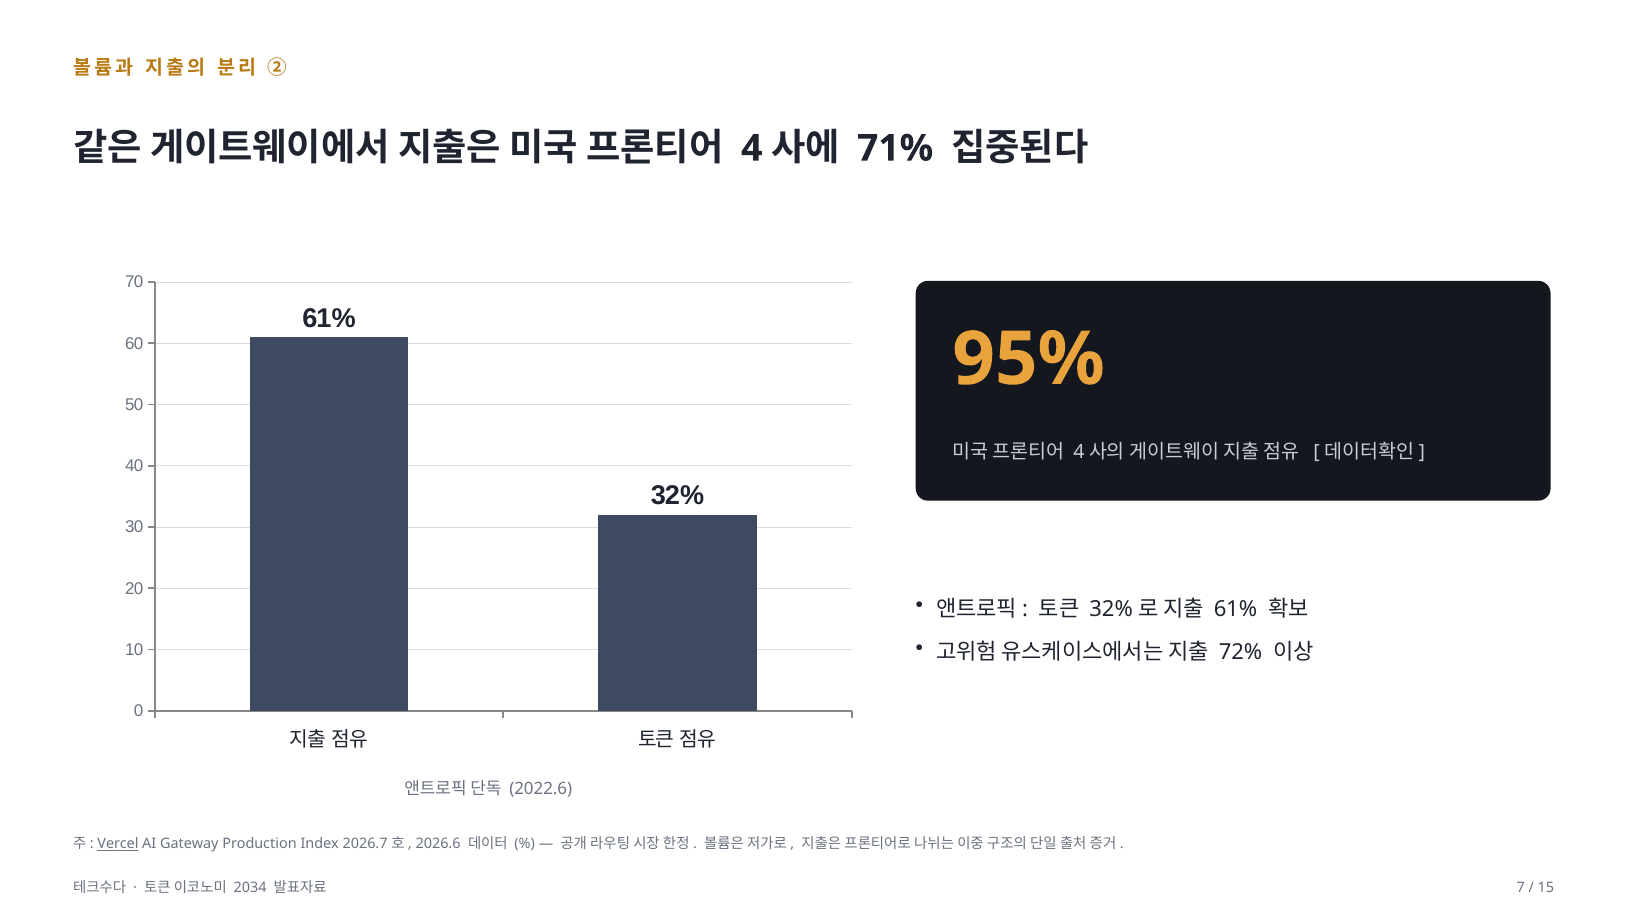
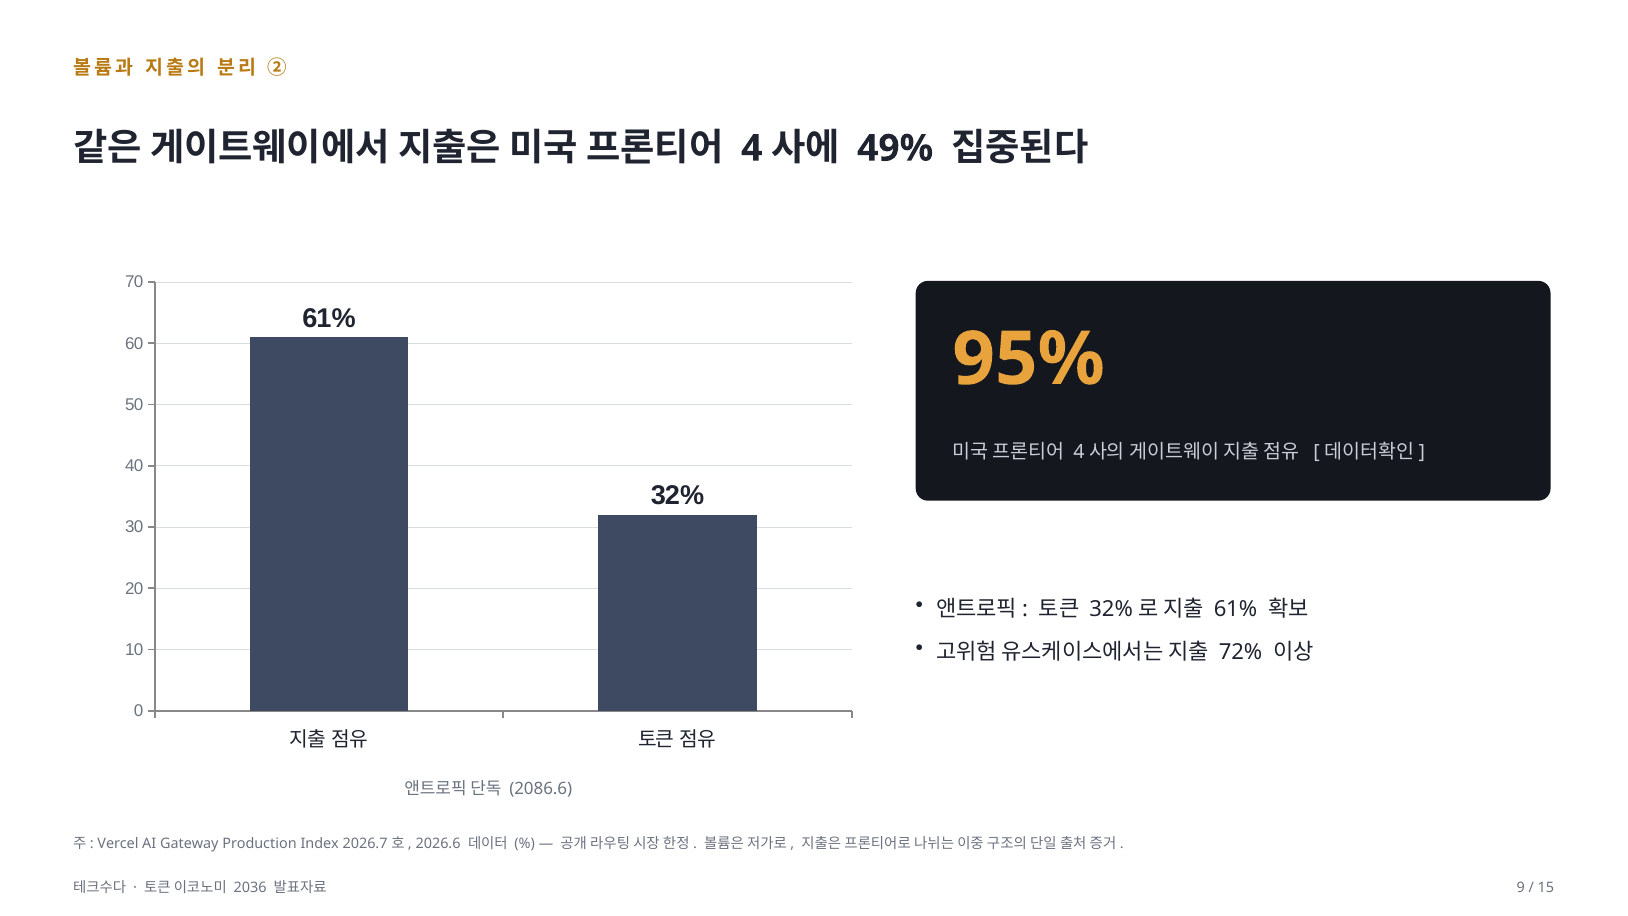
71%: 71% -> 49% (895, 148)
2022.6: 2022.6 -> 2086.6 (541, 789)
Vercel underline: present -> none (118, 844)
2034: 2034 -> 2036 (250, 887)
7: 7 -> 9 (1521, 887)
